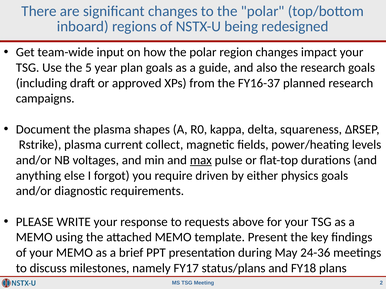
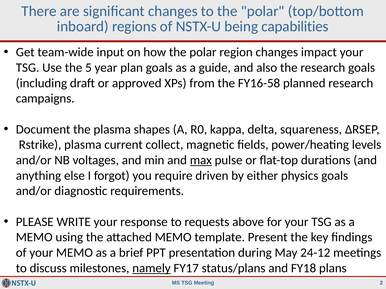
redesigned: redesigned -> capabilities (295, 27)
FY16-37: FY16-37 -> FY16-58 (259, 83)
24-36: 24-36 -> 24-12 (315, 253)
namely underline: none -> present (151, 268)
